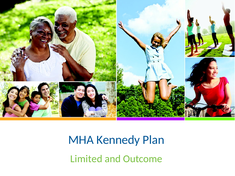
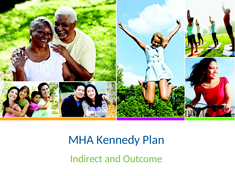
Limited: Limited -> Indirect (86, 159)
